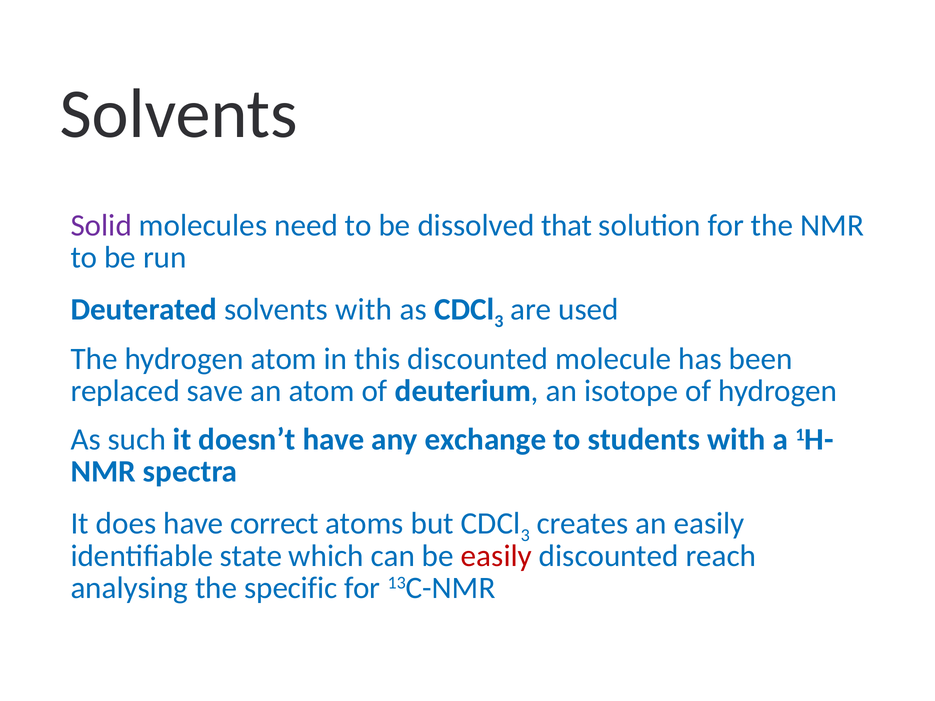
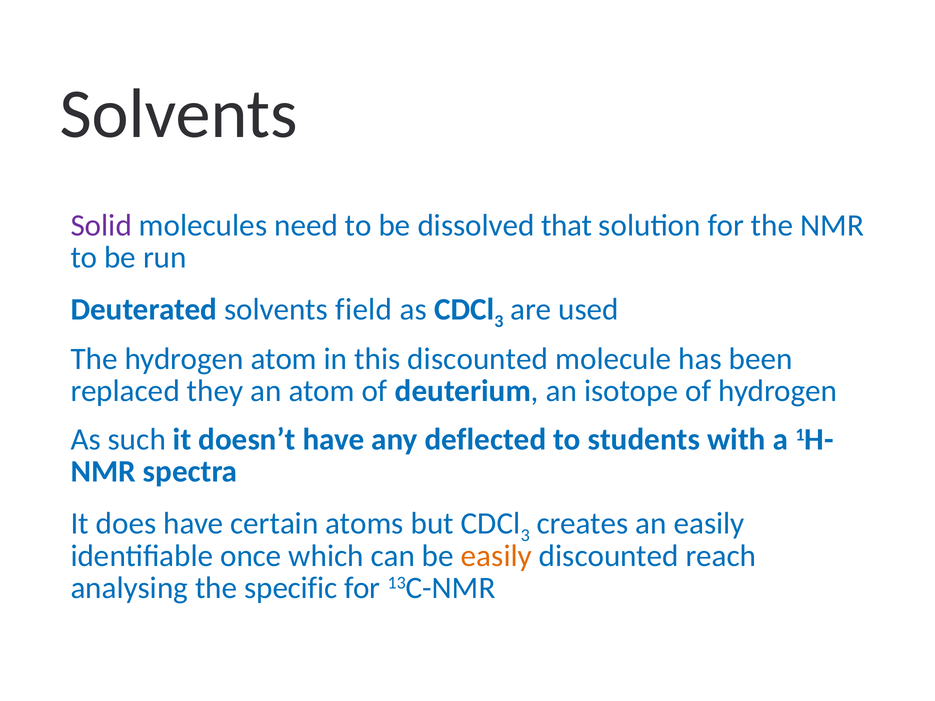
solvents with: with -> field (364, 310)
save: save -> they (215, 391)
exchange: exchange -> deflected (485, 440)
correct: correct -> certain (274, 524)
state: state -> once (251, 556)
easily colour: red -> orange (496, 556)
